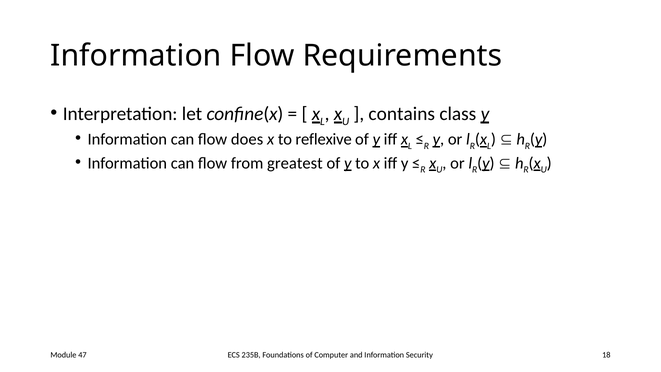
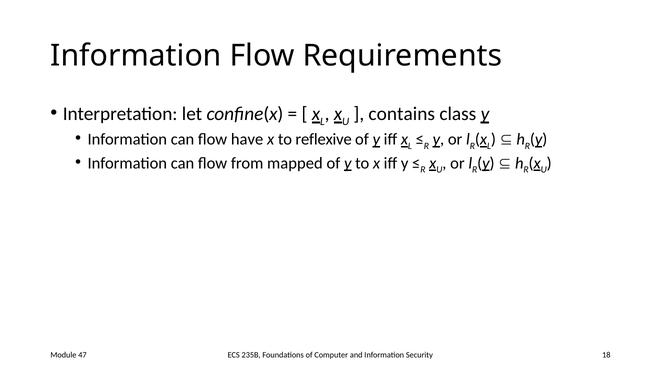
does: does -> have (247, 139)
greatest: greatest -> mapped (295, 163)
